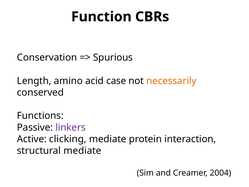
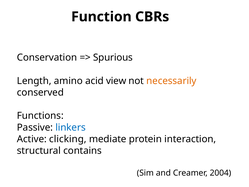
case: case -> view (116, 81)
linkers colour: purple -> blue (71, 127)
structural mediate: mediate -> contains (83, 151)
